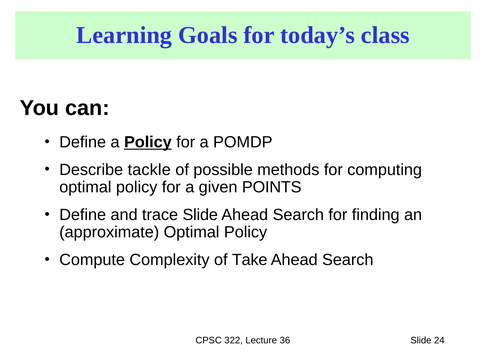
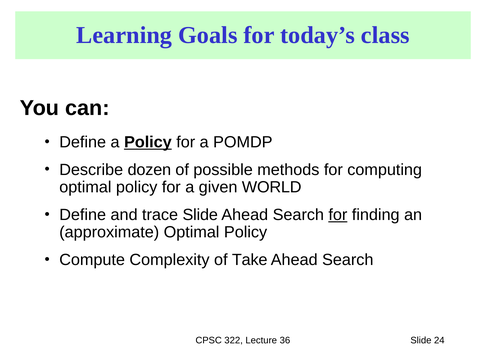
tackle: tackle -> dozen (149, 170)
POINTS: POINTS -> WORLD (272, 187)
for underline: none -> present (338, 215)
